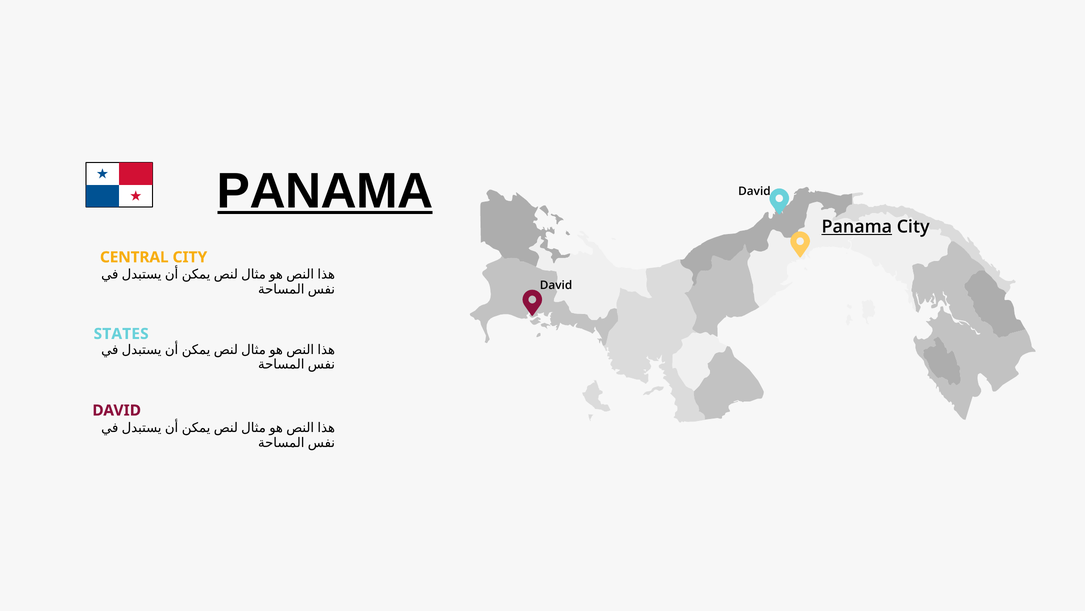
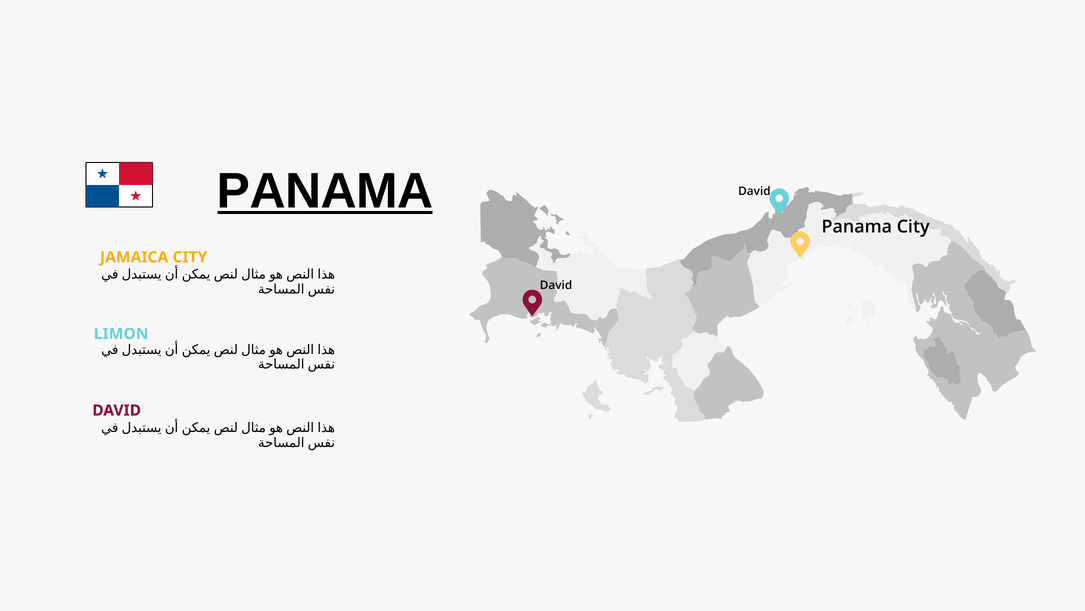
Panama underline: present -> none (857, 226)
CENTRAL: CENTRAL -> JAMAICA (134, 257)
STATES: STATES -> LIMON (121, 333)
